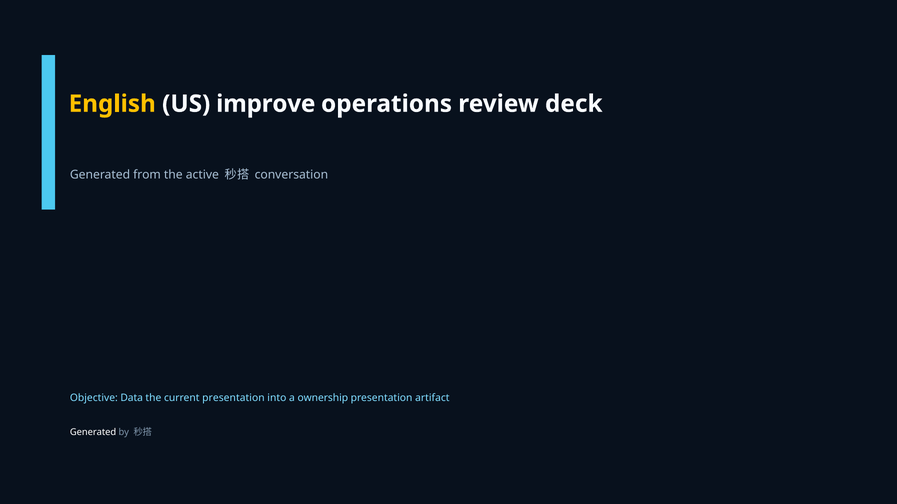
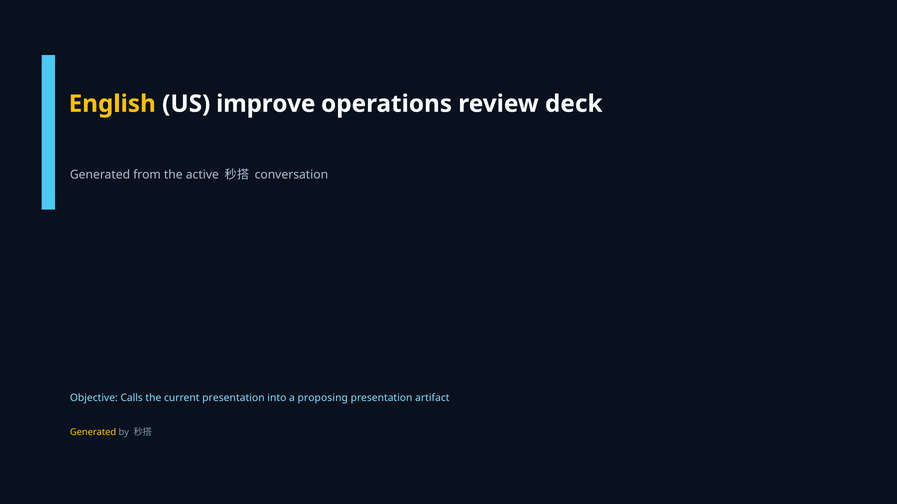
Data: Data -> Calls (132, 398)
ownership: ownership -> proposing (323, 398)
Generated colour: white -> yellow (93, 433)
